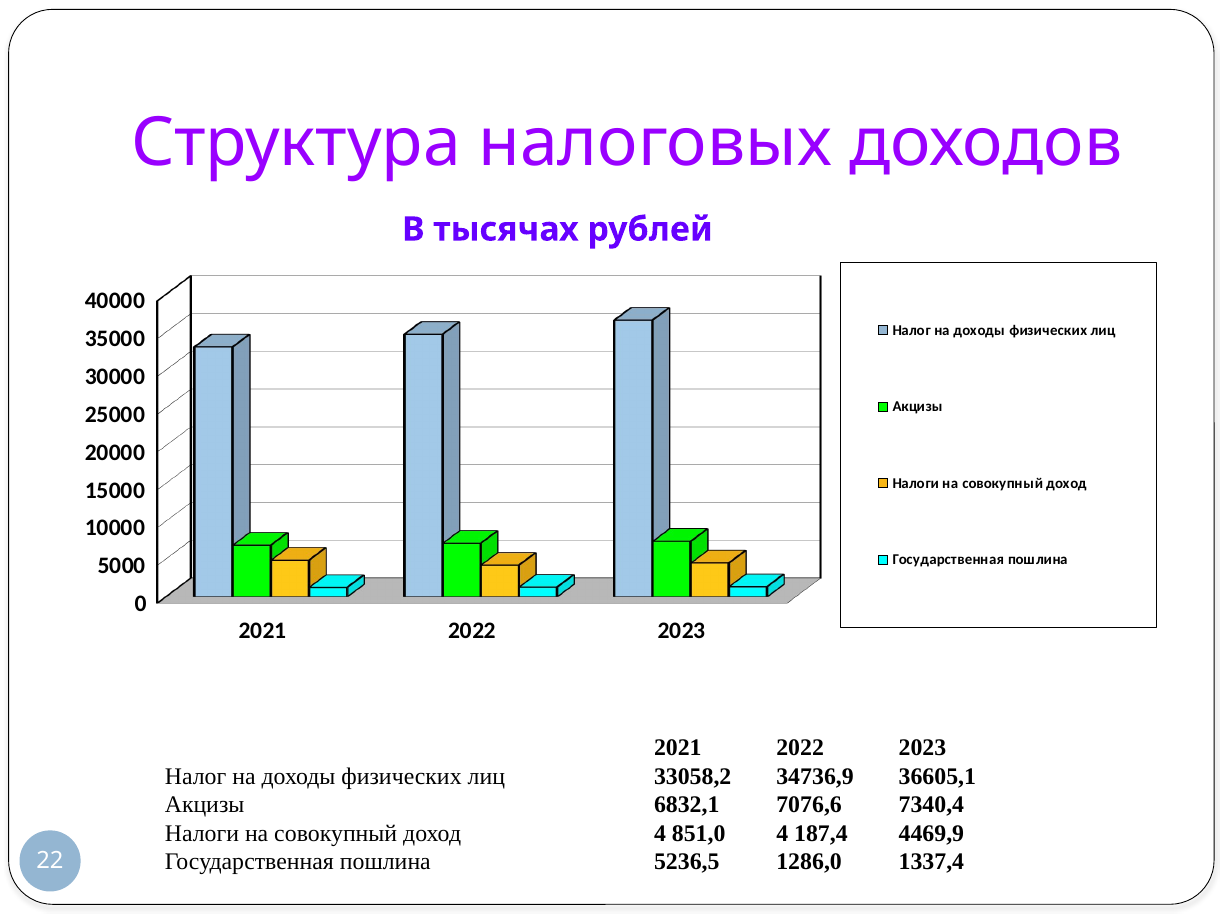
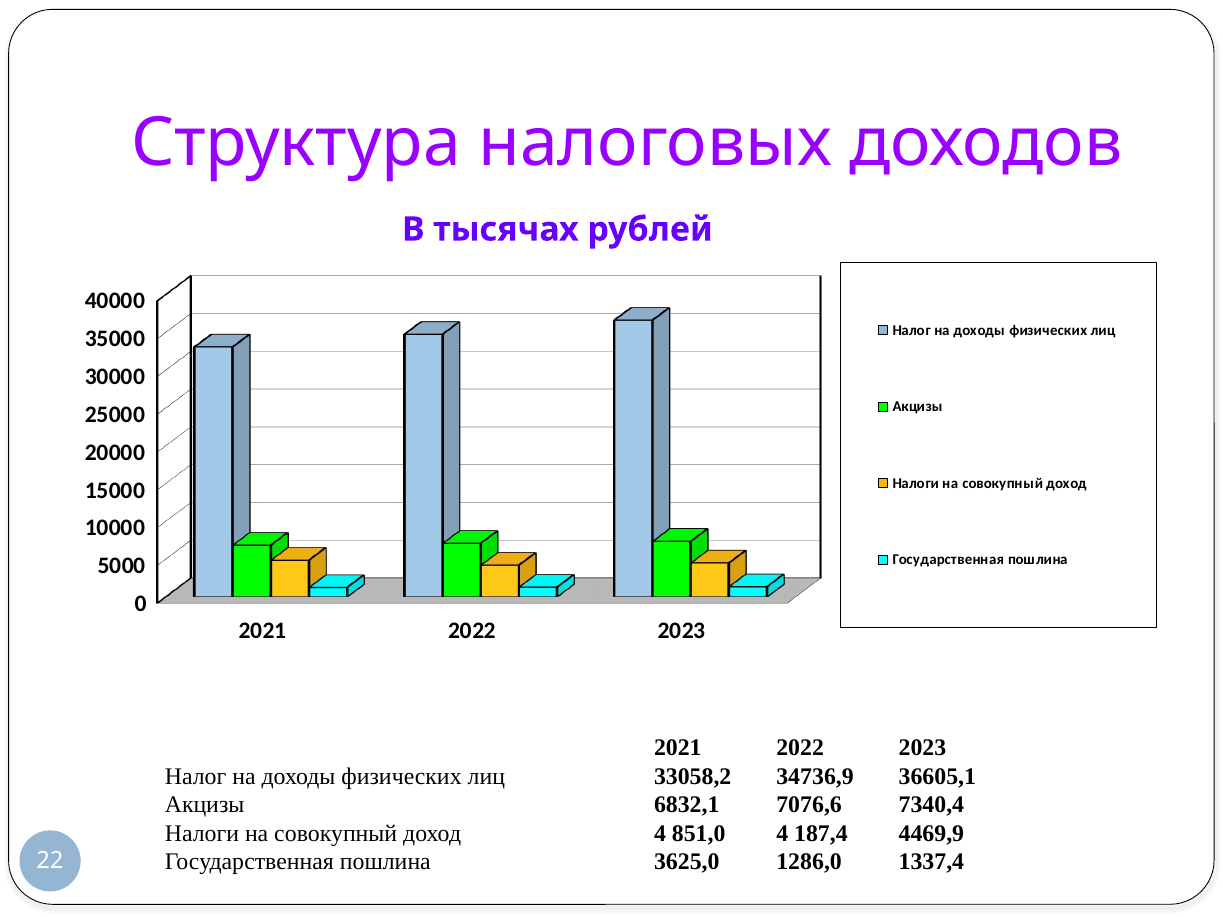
5236,5: 5236,5 -> 3625,0 (687, 862)
